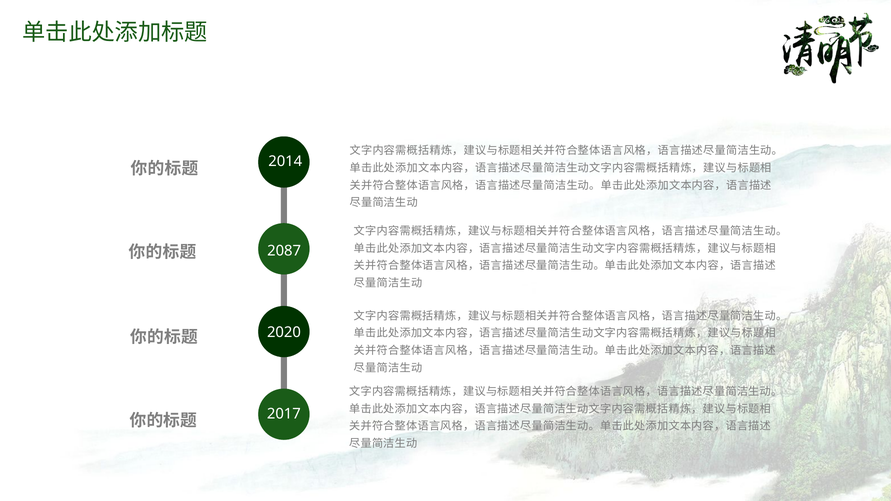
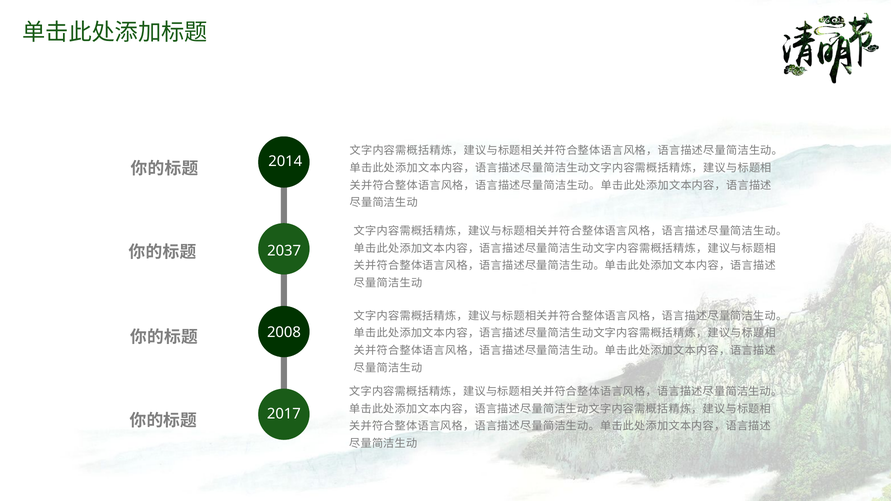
2087: 2087 -> 2037 (284, 251)
2020: 2020 -> 2008 (284, 332)
